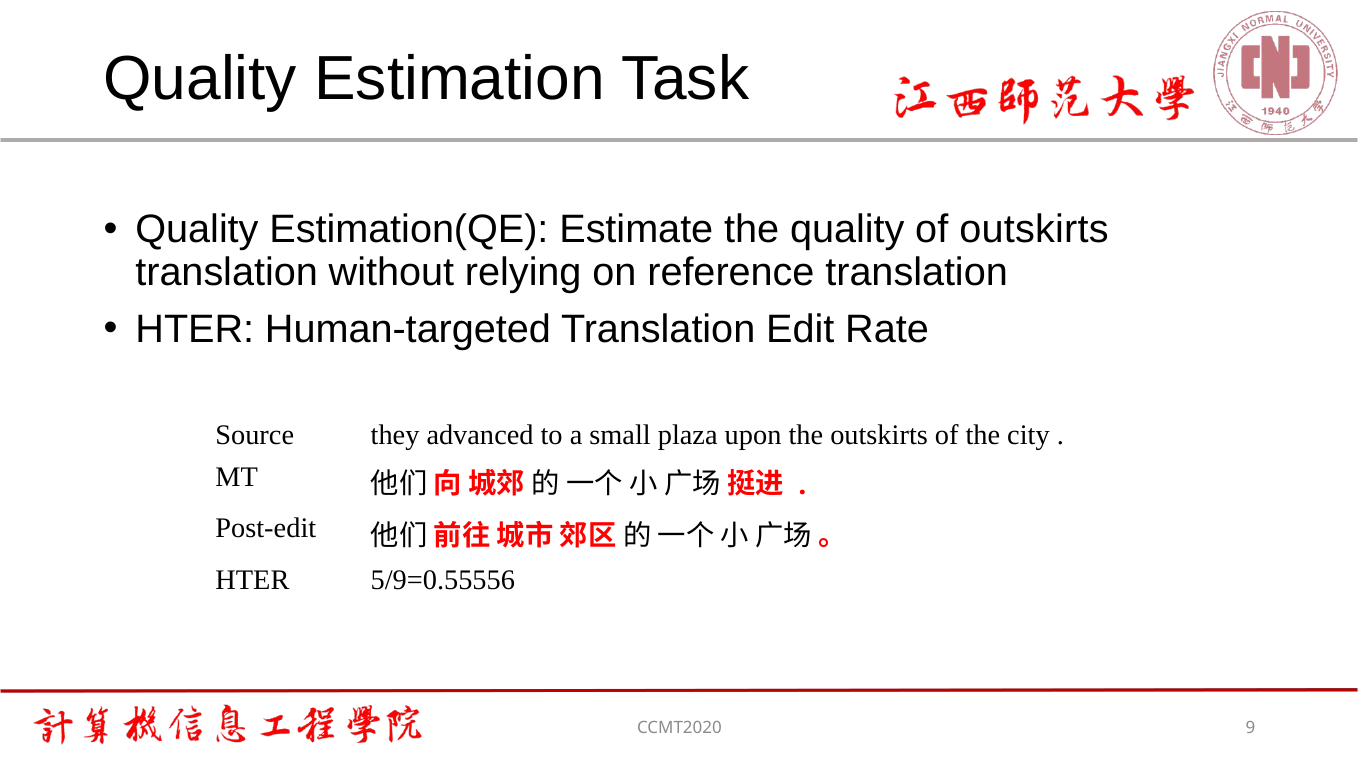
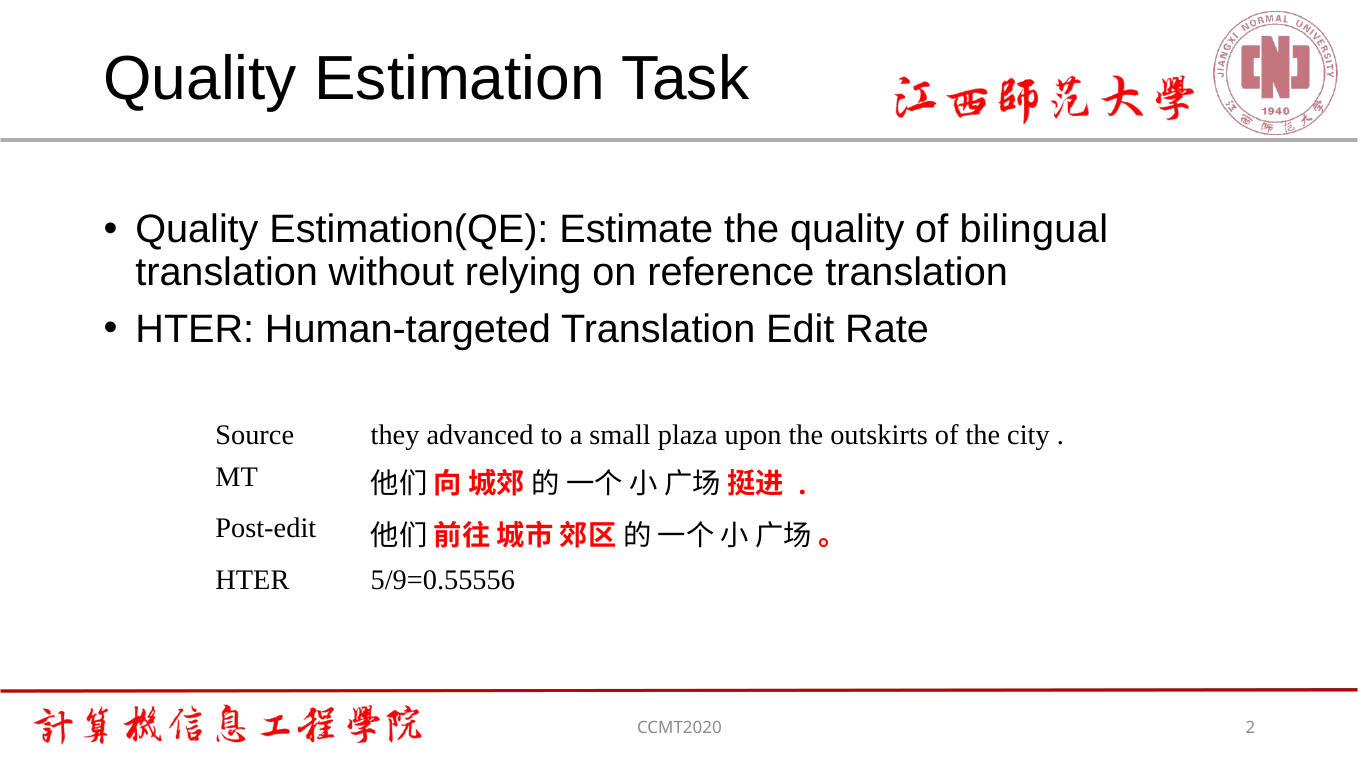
of outskirts: outskirts -> bilingual (1034, 230)
9: 9 -> 2 (1251, 729)
